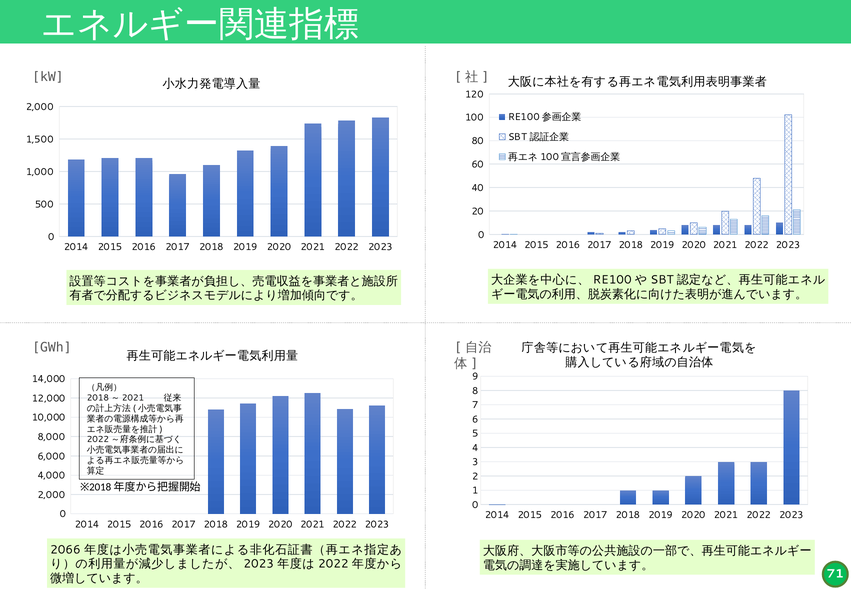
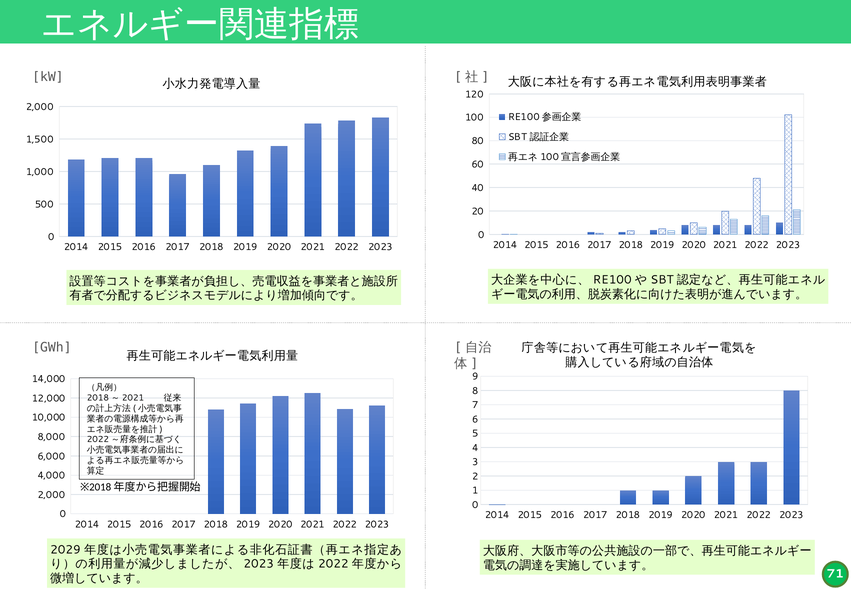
2066: 2066 -> 2029 (65, 550)
